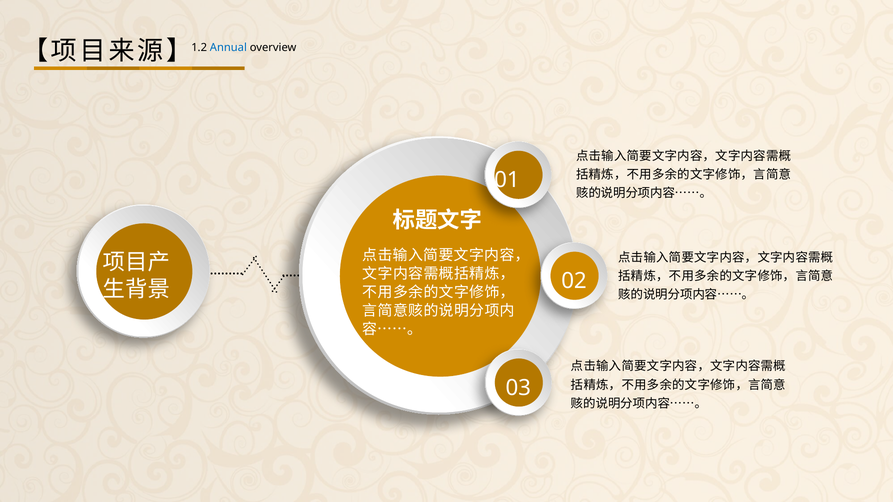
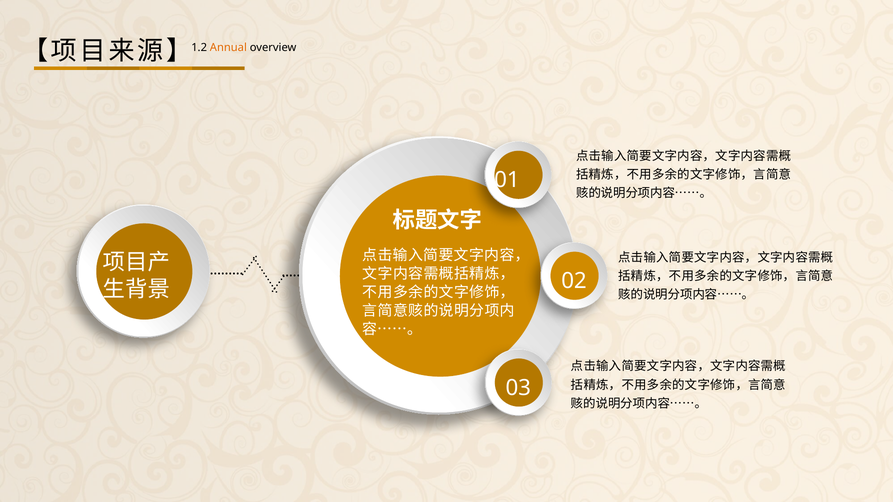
Annual colour: blue -> orange (228, 48)
